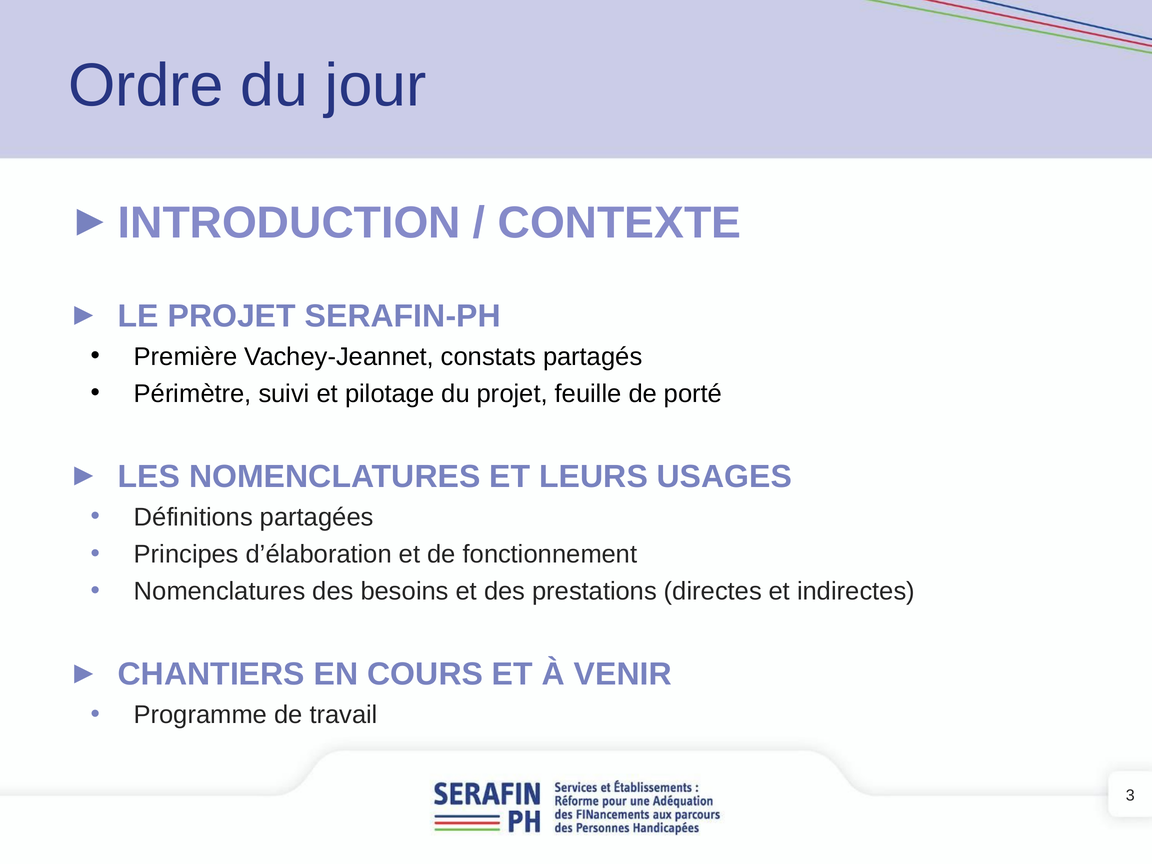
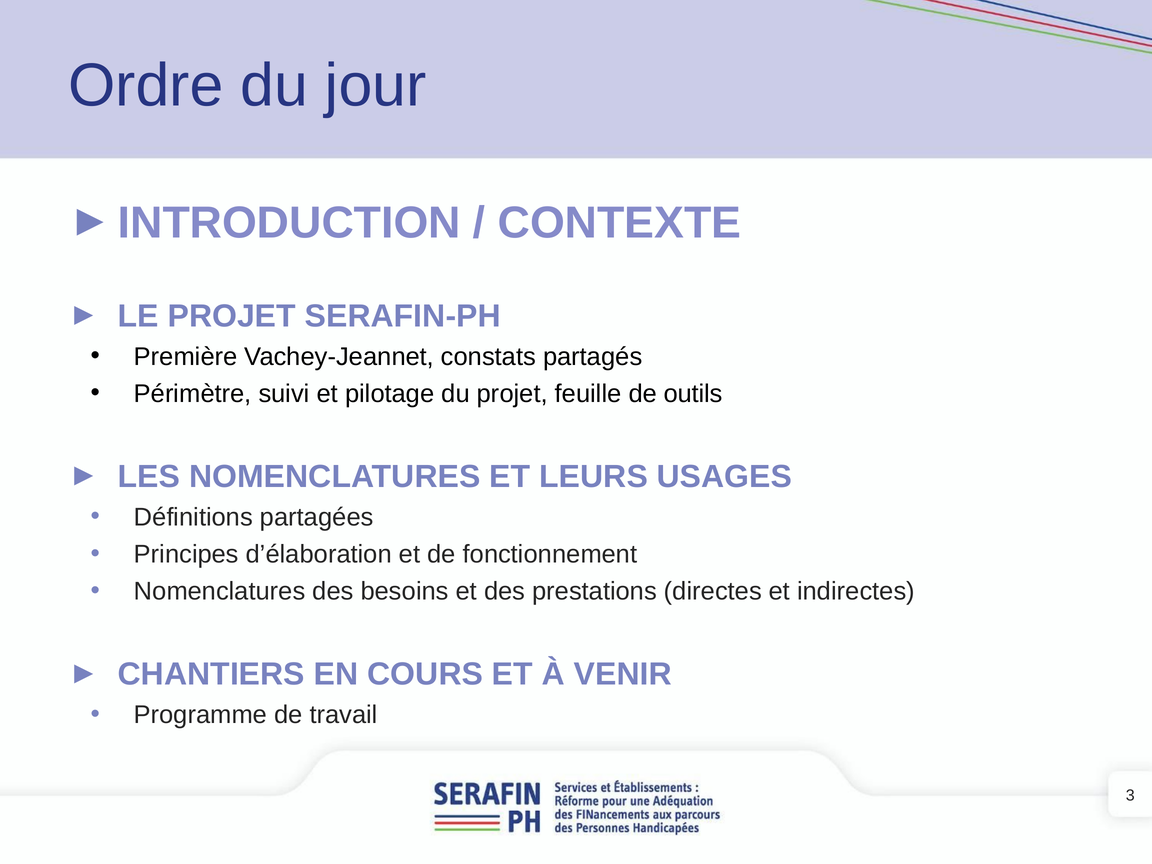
porté: porté -> outils (693, 394)
